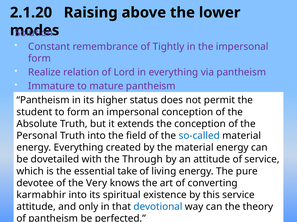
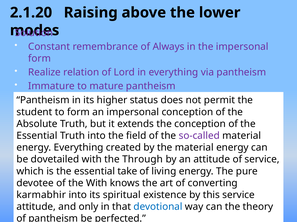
Tightly: Tightly -> Always (169, 47)
Personal: Personal -> Essential (37, 136)
so-called colour: blue -> purple (199, 136)
the Very: Very -> With (97, 184)
